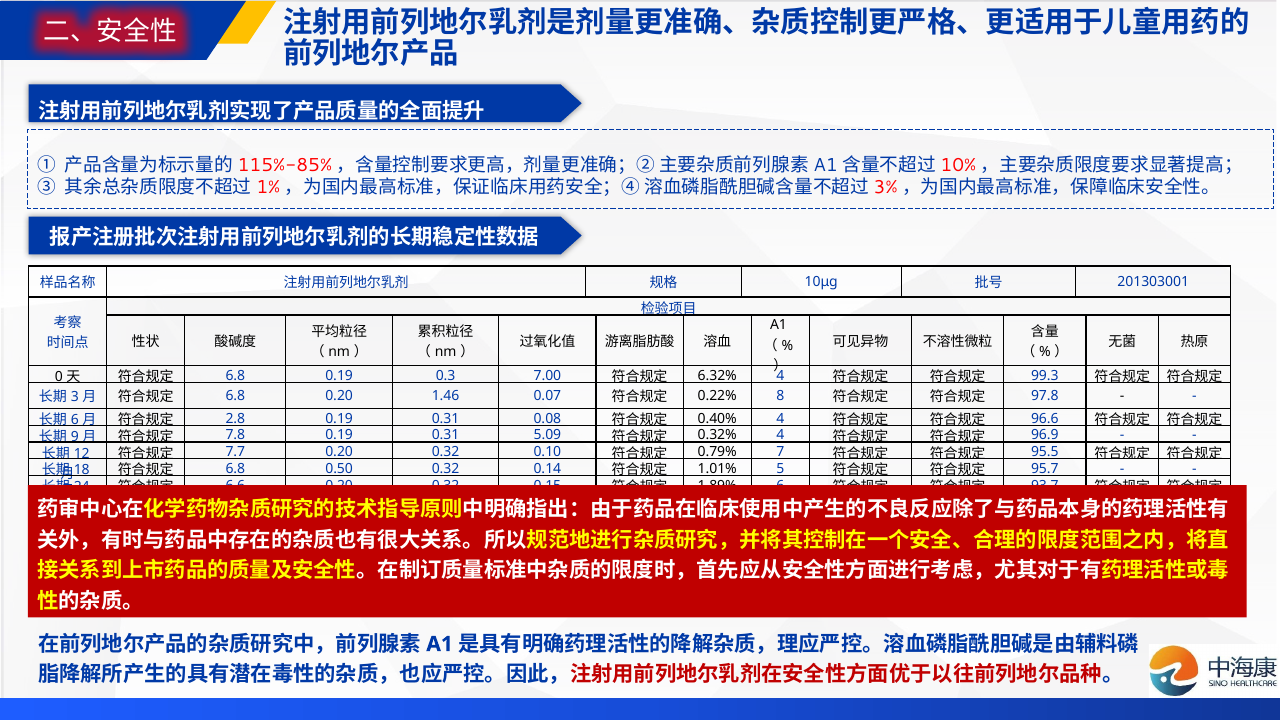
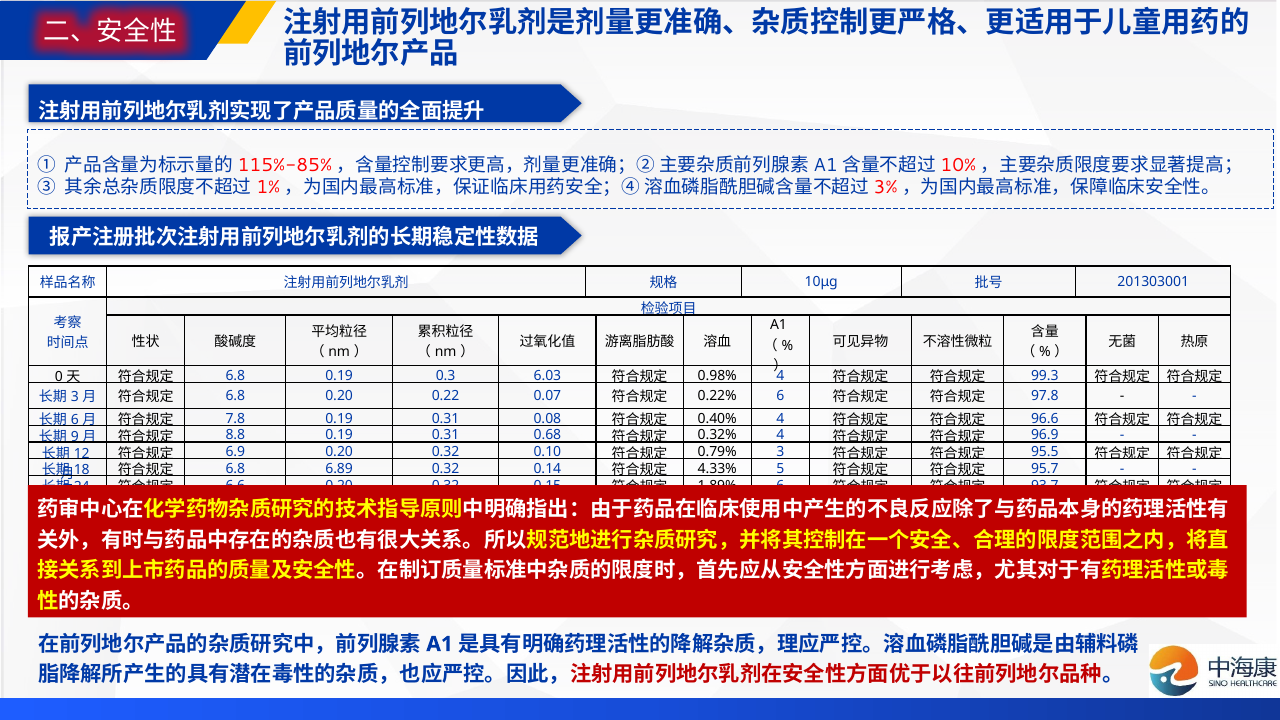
7.00: 7.00 -> 6.03 (547, 376)
6.32%: 6.32% -> 0.98% (717, 376)
1.46: 1.46 -> 0.22 (446, 396)
0.22% 8: 8 -> 6 (780, 396)
2.8: 2.8 -> 7.8 (235, 419)
7.8: 7.8 -> 8.8 (235, 435)
5.09: 5.09 -> 0.68 (547, 435)
7.7: 7.7 -> 6.9 (235, 452)
0.79% 7: 7 -> 3 (780, 452)
0.50: 0.50 -> 6.89 (339, 469)
1.01%: 1.01% -> 4.33% (717, 469)
